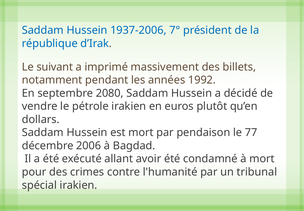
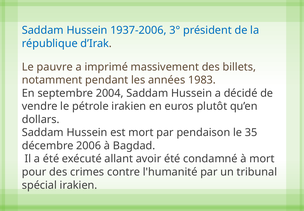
7°: 7° -> 3° (175, 30)
suivant: suivant -> pauvre (55, 67)
1992: 1992 -> 1983 (202, 80)
2080: 2080 -> 2004 (110, 93)
77: 77 -> 35 (251, 132)
